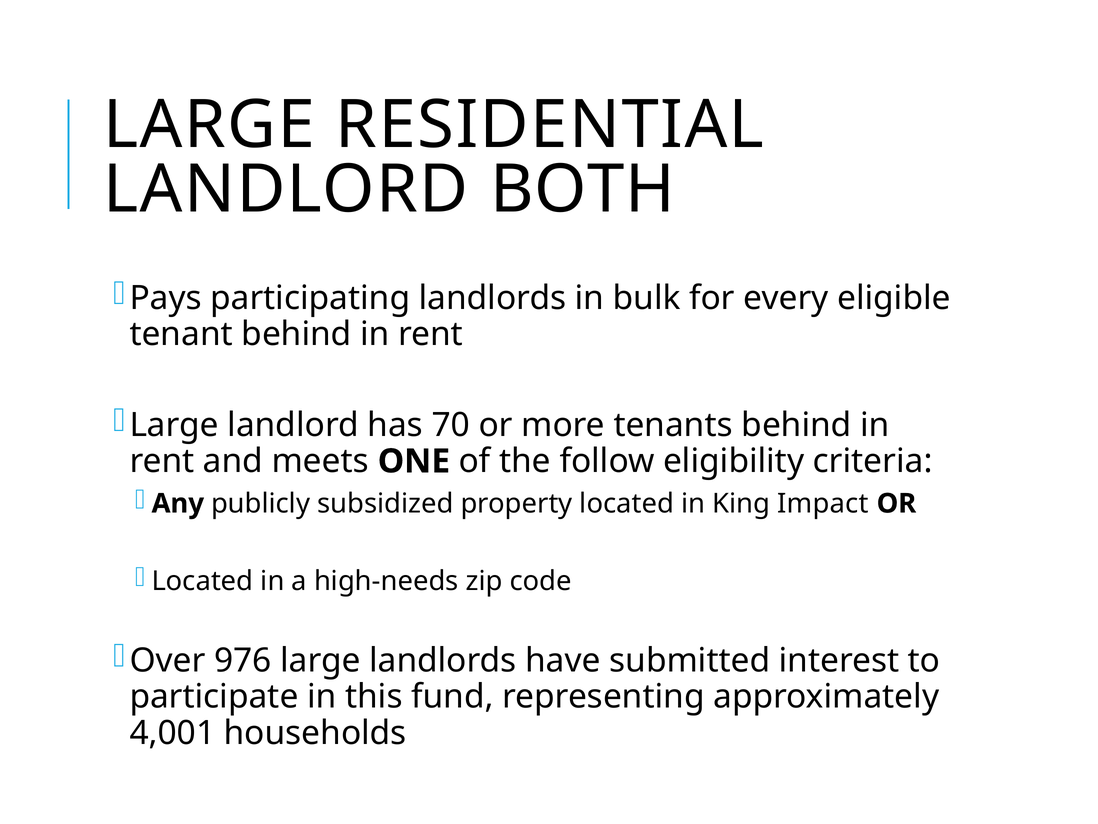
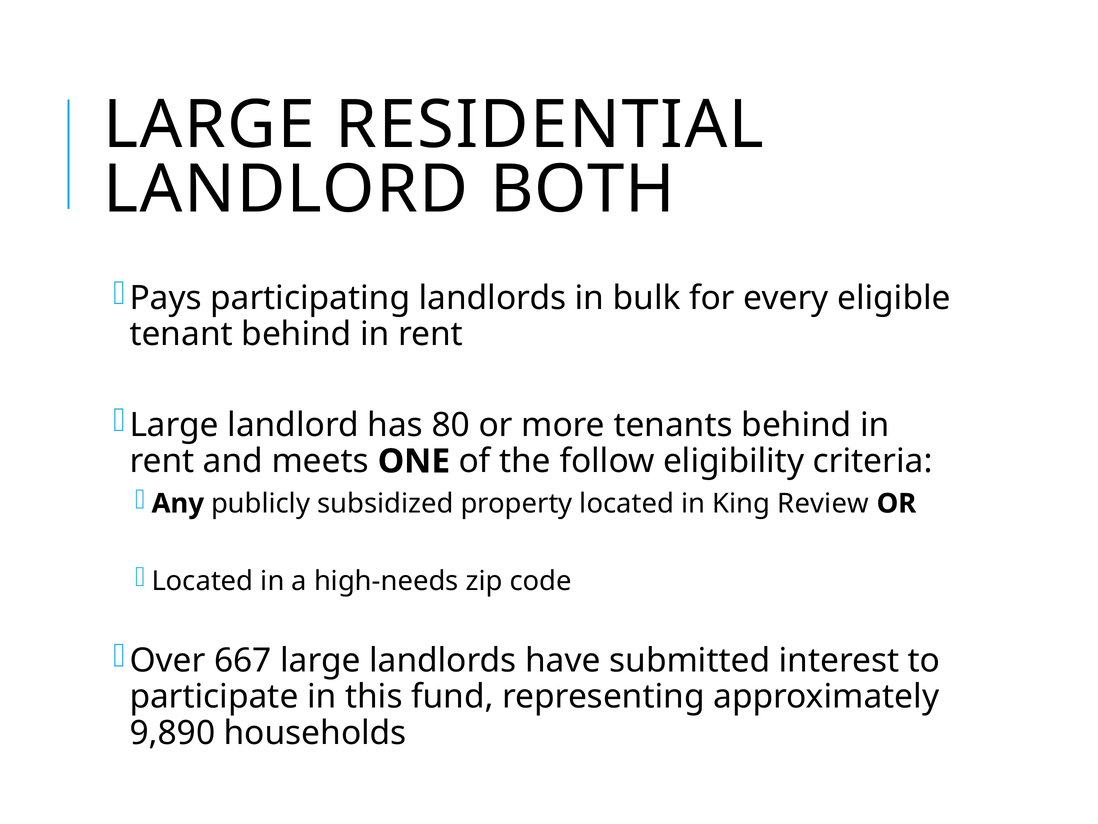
70: 70 -> 80 (451, 425)
Impact: Impact -> Review (823, 503)
976: 976 -> 667 (243, 660)
4,001: 4,001 -> 9,890 (172, 733)
